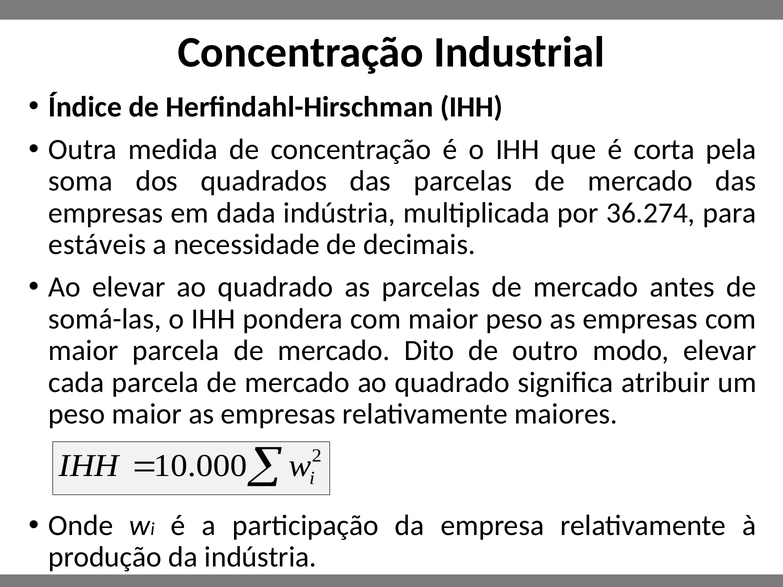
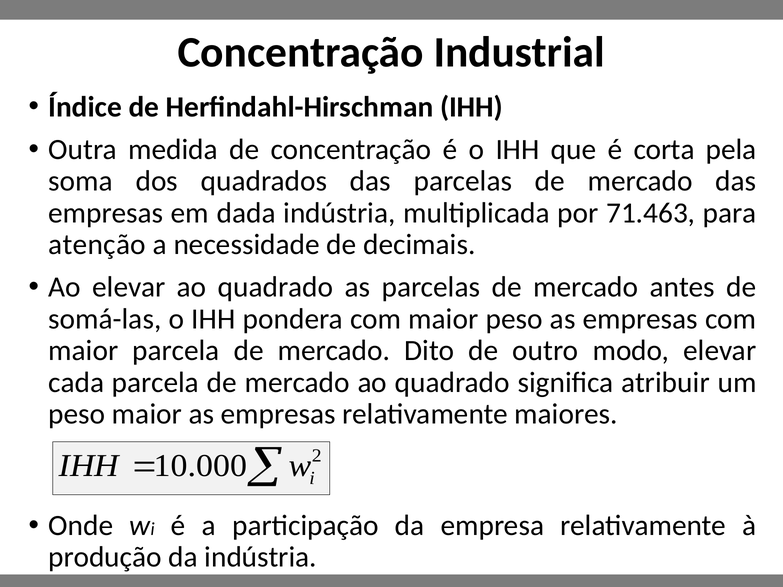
36.274: 36.274 -> 71.463 (651, 213)
estáveis: estáveis -> atenção (97, 245)
